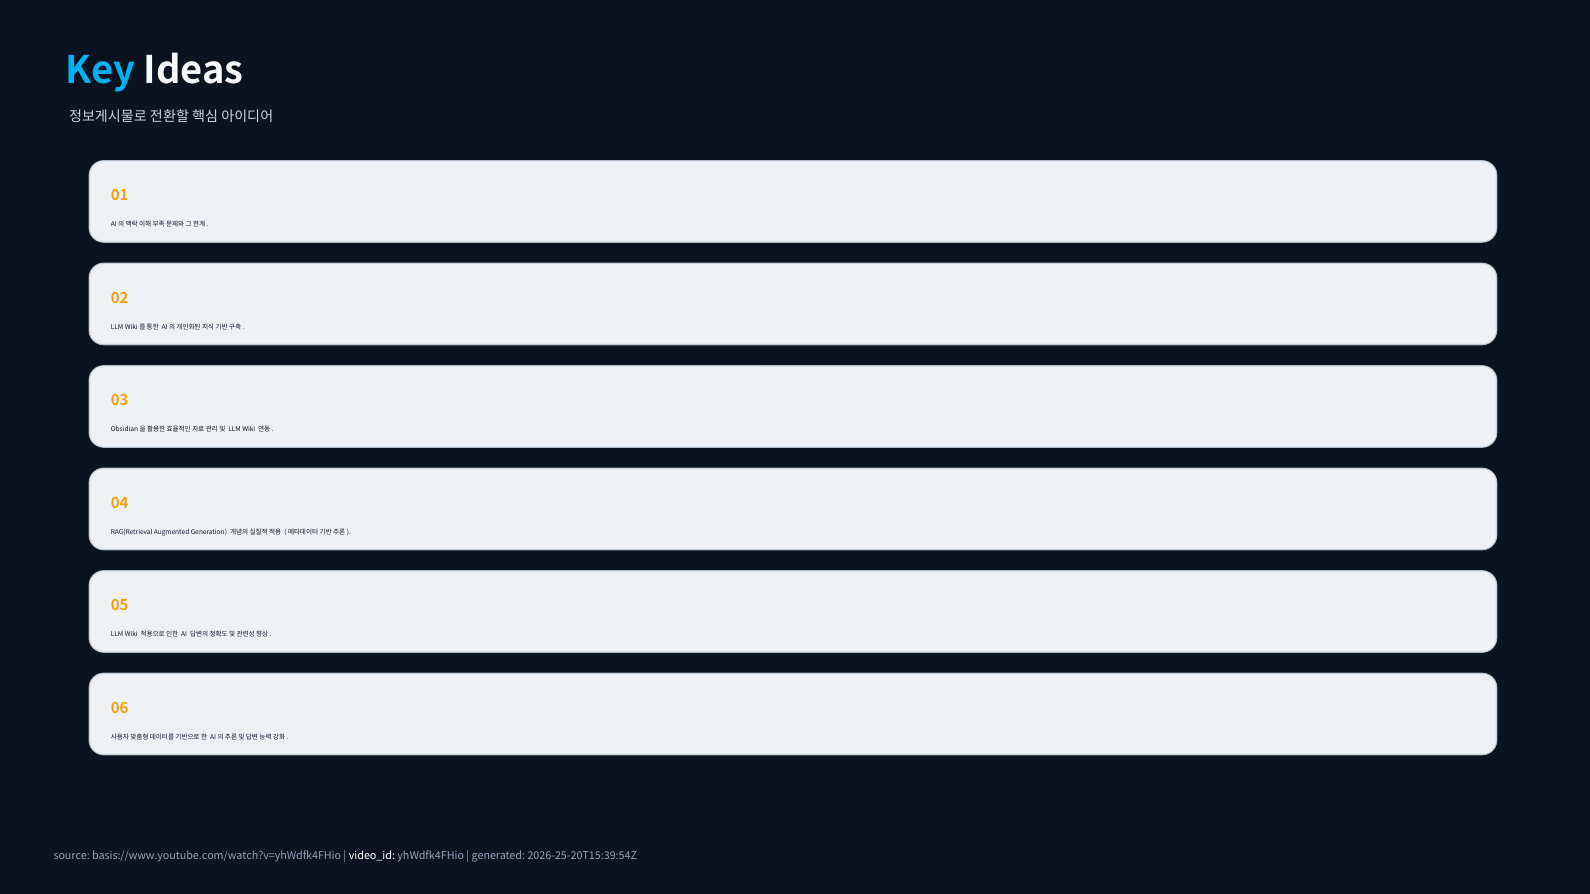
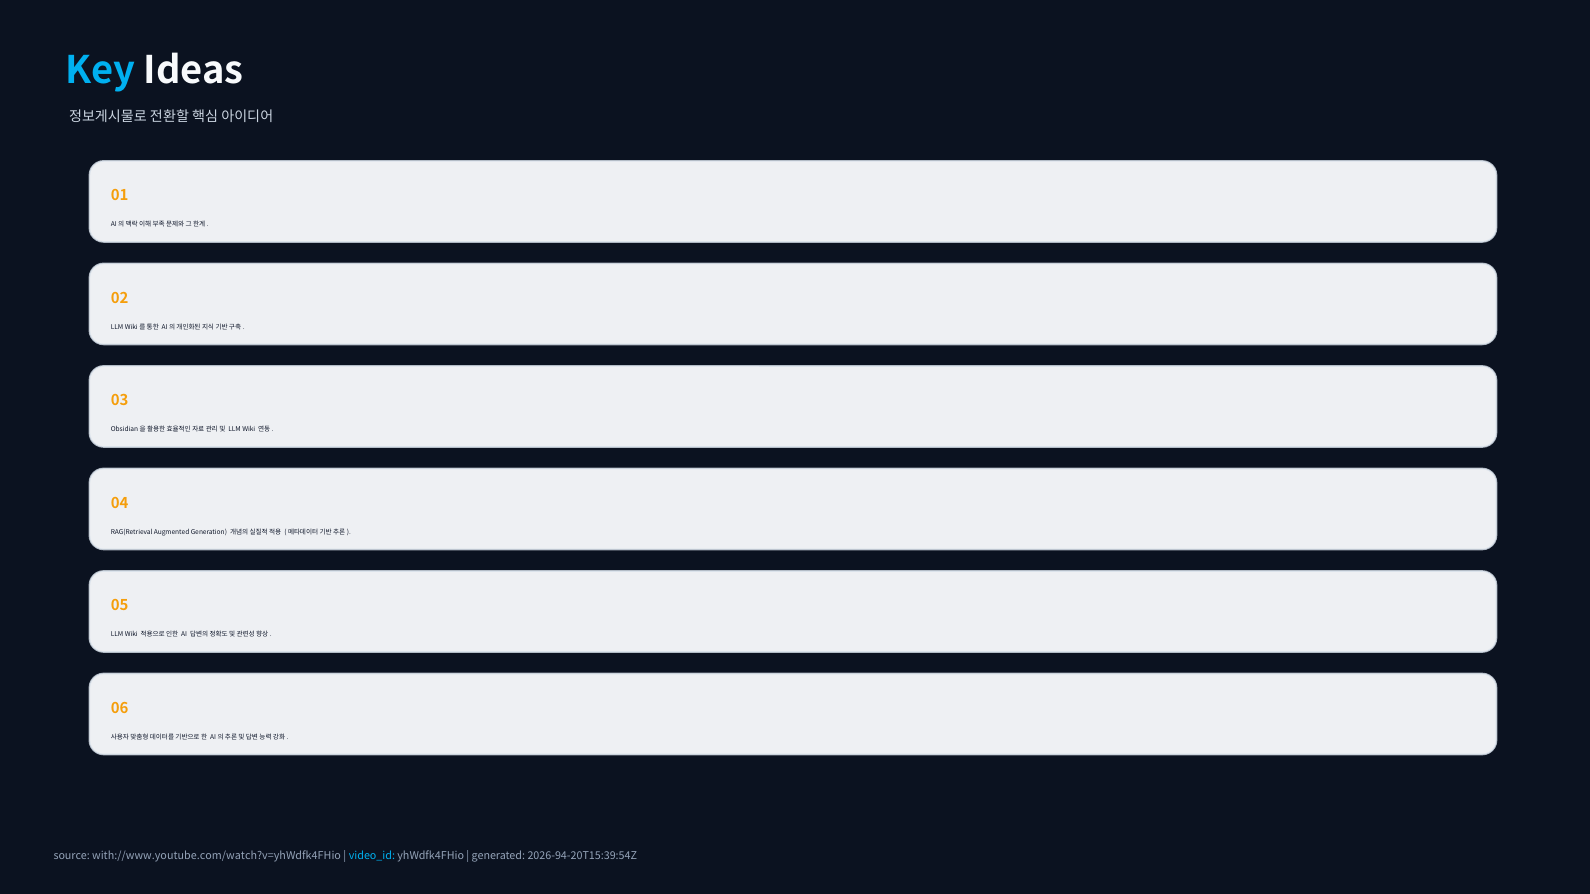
basis://www.youtube.com/watch?v=yhWdfk4FHio: basis://www.youtube.com/watch?v=yhWdfk4FHio -> with://www.youtube.com/watch?v=yhWdfk4FHio (217, 856)
video_id colour: white -> light blue (372, 856)
2026-25-20T15:39:54Z: 2026-25-20T15:39:54Z -> 2026-94-20T15:39:54Z (582, 856)
